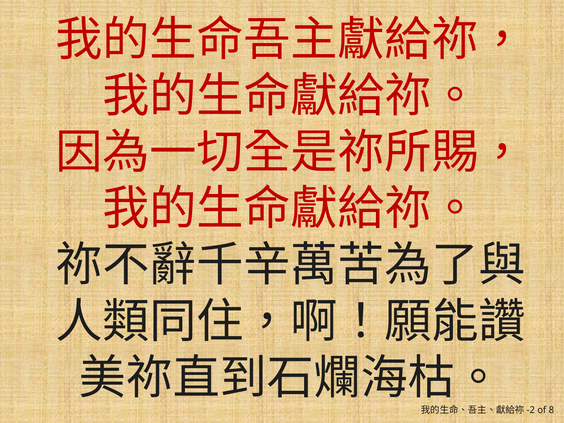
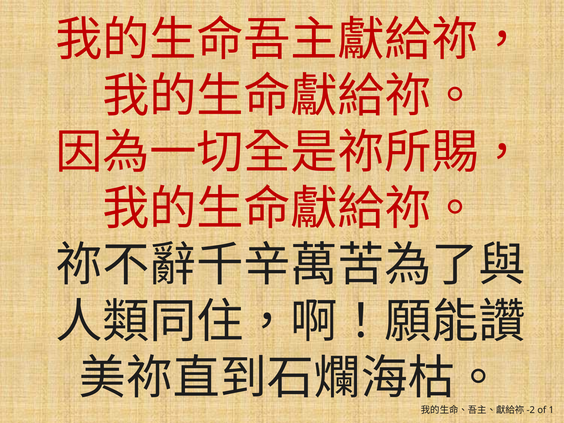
8: 8 -> 1 (551, 410)
